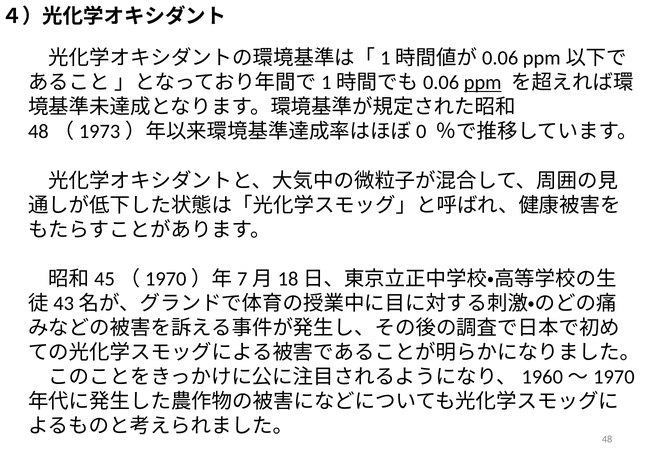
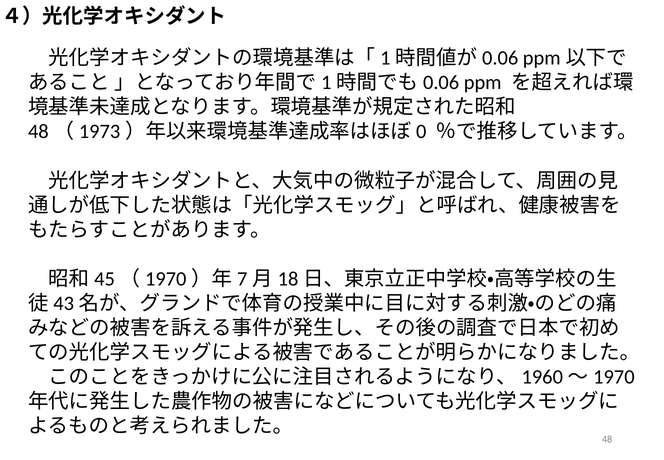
ppm underline: present -> none (483, 83)
